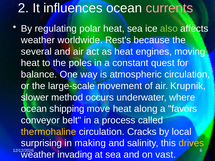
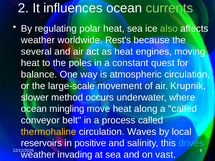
currents colour: pink -> light green (169, 8)
shipping: shipping -> mingling (67, 109)
a favors: favors -> called (183, 109)
Cracks: Cracks -> Waves (142, 132)
surprising: surprising -> reservoirs (41, 143)
making: making -> positive (90, 143)
drives colour: yellow -> light blue (191, 143)
